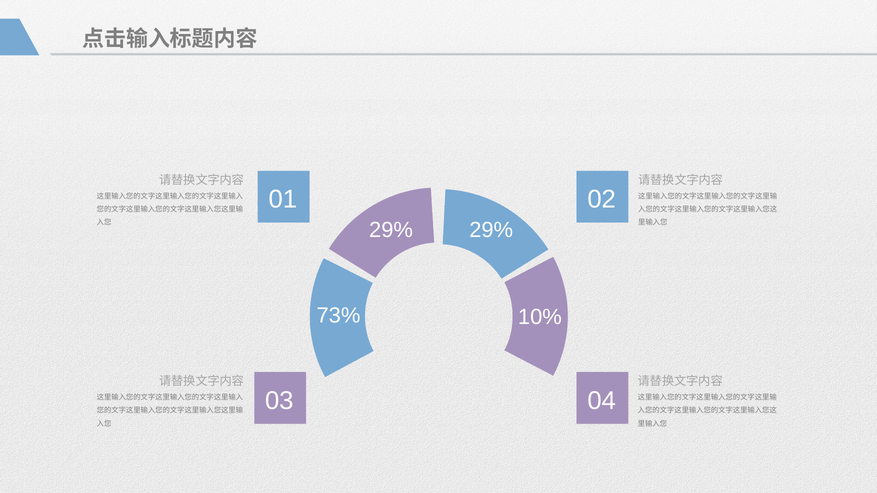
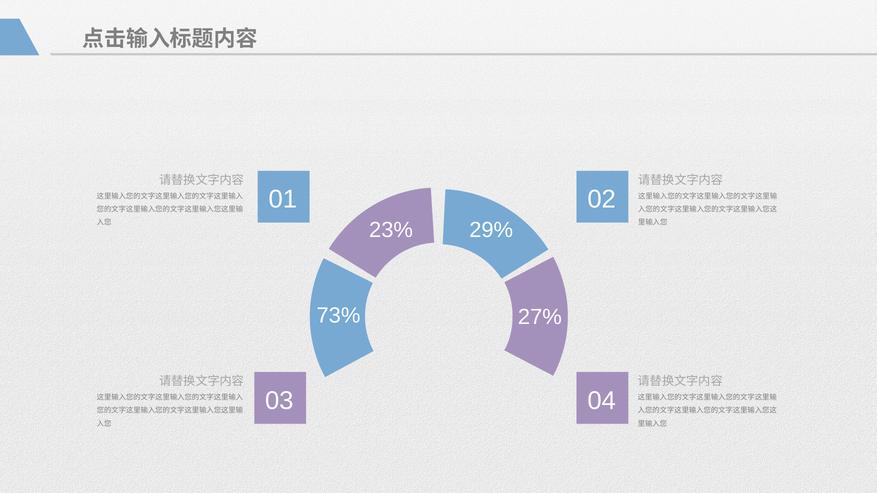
29%: 29% -> 23% (391, 230)
10%: 10% -> 27% (540, 317)
